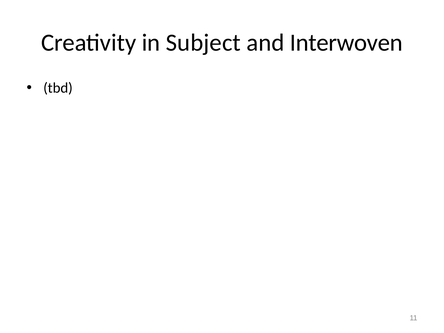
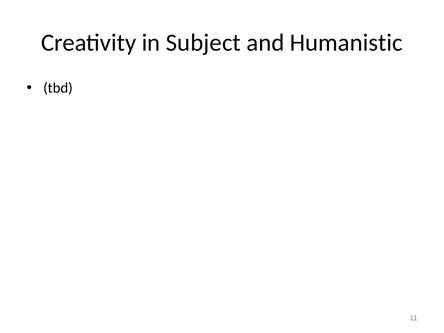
Interwoven: Interwoven -> Humanistic (346, 43)
